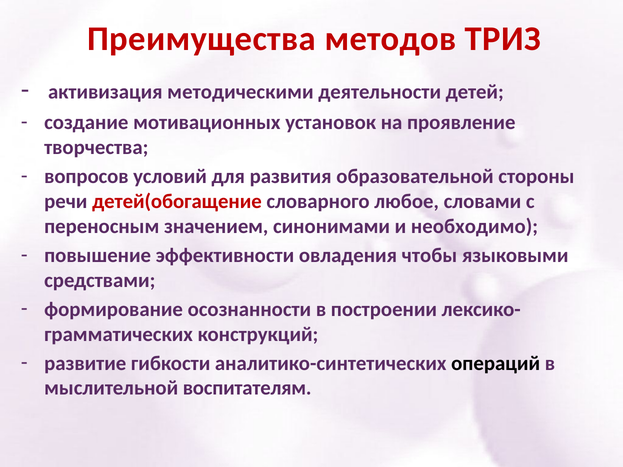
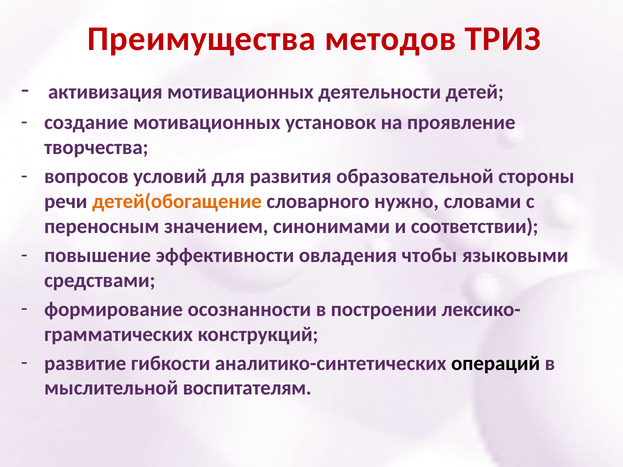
активизация методическими: методическими -> мотивационных (240, 92)
детей(обогащение colour: red -> orange (177, 201)
любое: любое -> нужно (407, 201)
необходимо: необходимо -> соответствии (475, 226)
